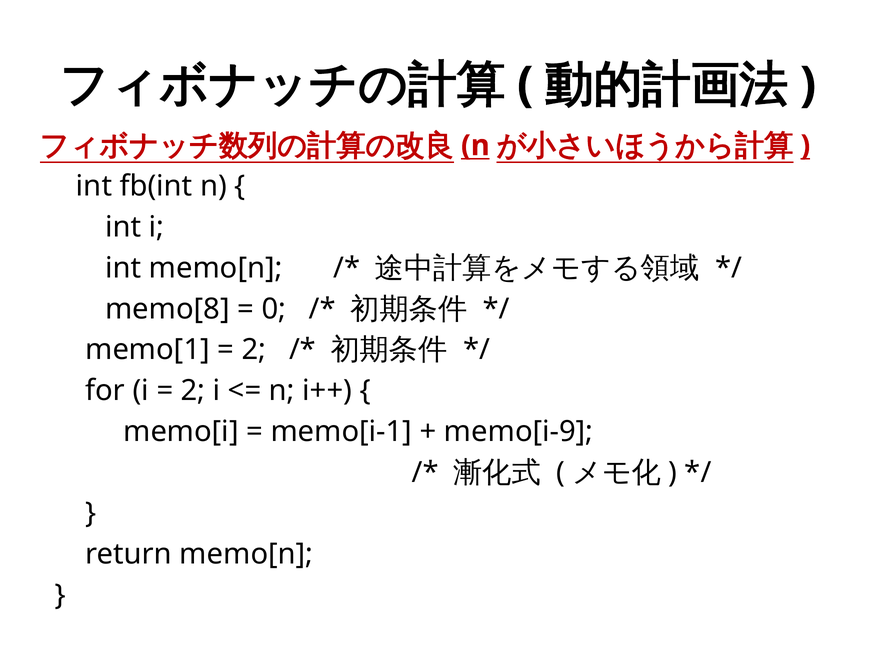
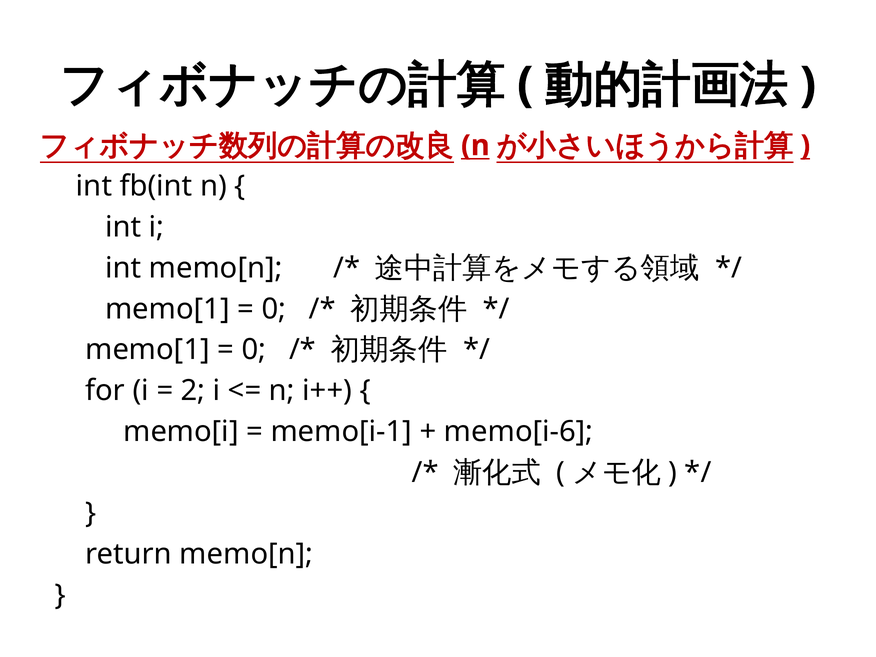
memo[8: memo[8 -> memo[1 (167, 309)
2: 2 -> 0 (254, 350)
memo[i-9: memo[i-9 -> memo[i-6 (519, 432)
